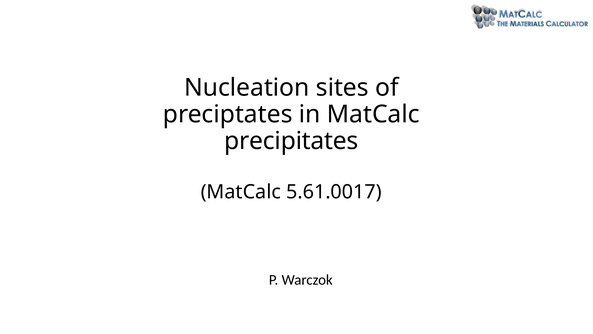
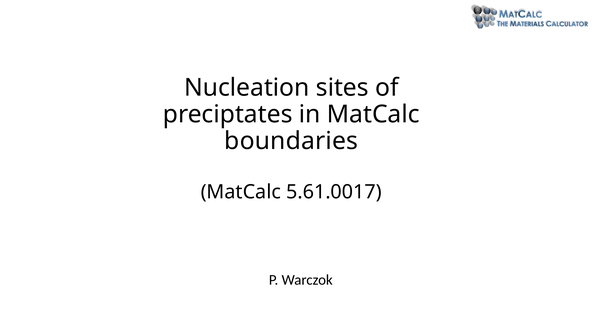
precipitates: precipitates -> boundaries (291, 141)
